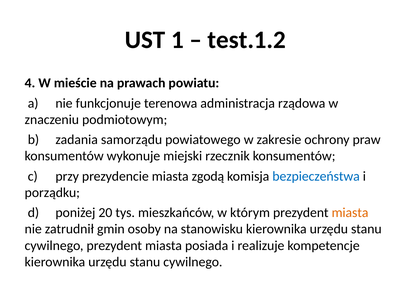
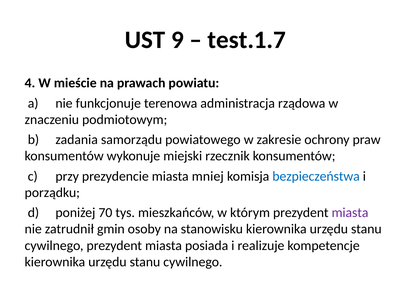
1: 1 -> 9 (177, 40)
test.1.2: test.1.2 -> test.1.7 (247, 40)
zgodą: zgodą -> mniej (208, 176)
20: 20 -> 70 (105, 213)
miasta colour: orange -> purple (350, 213)
